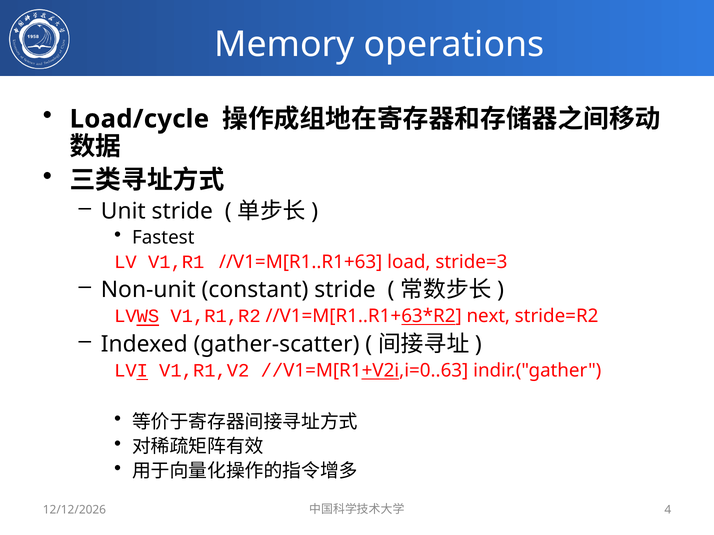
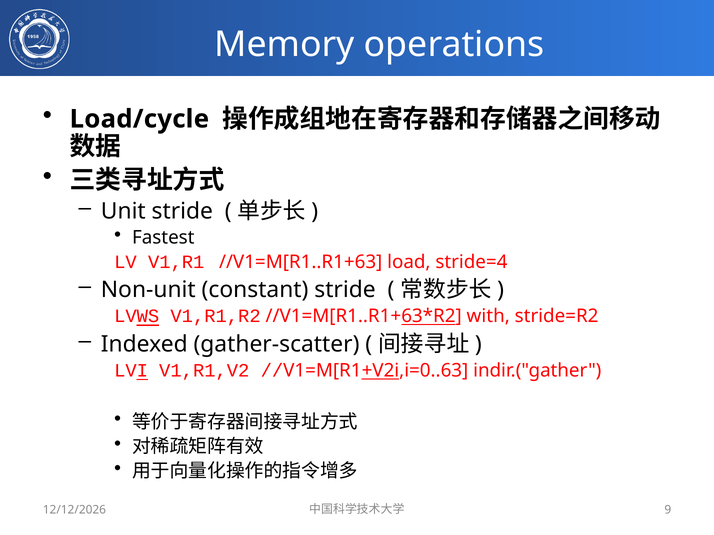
stride=3: stride=3 -> stride=4 (471, 262)
next: next -> with (488, 316)
4: 4 -> 9 (668, 510)
